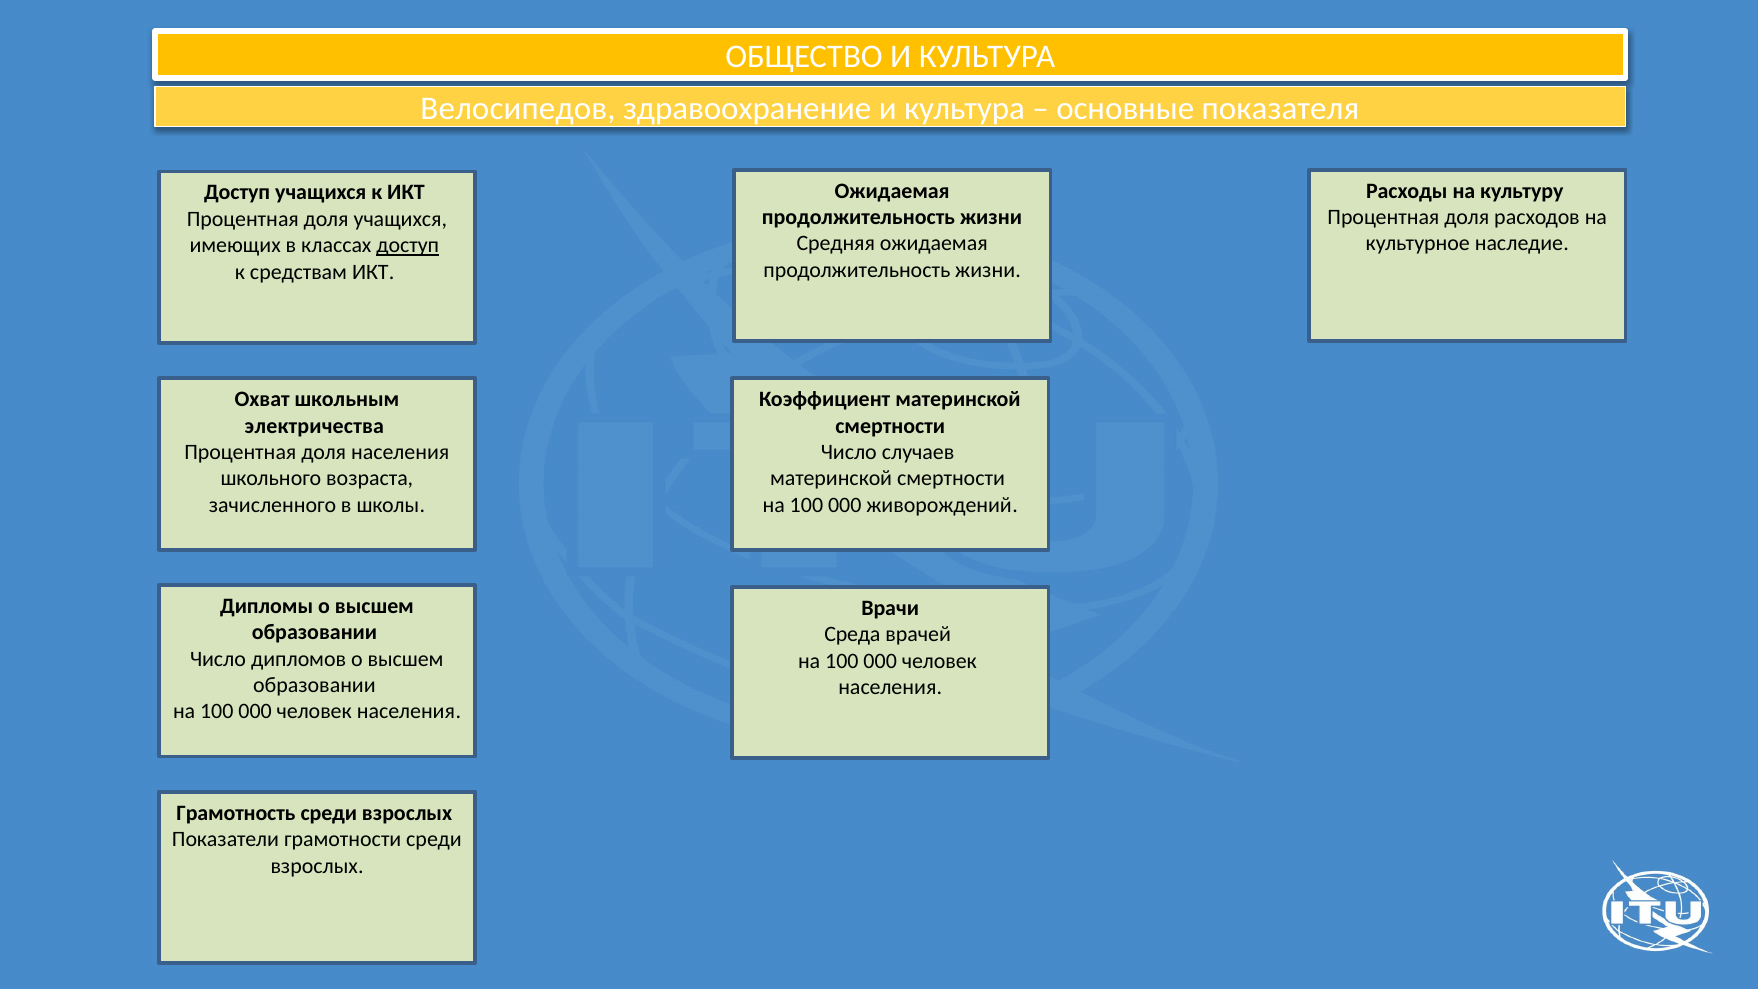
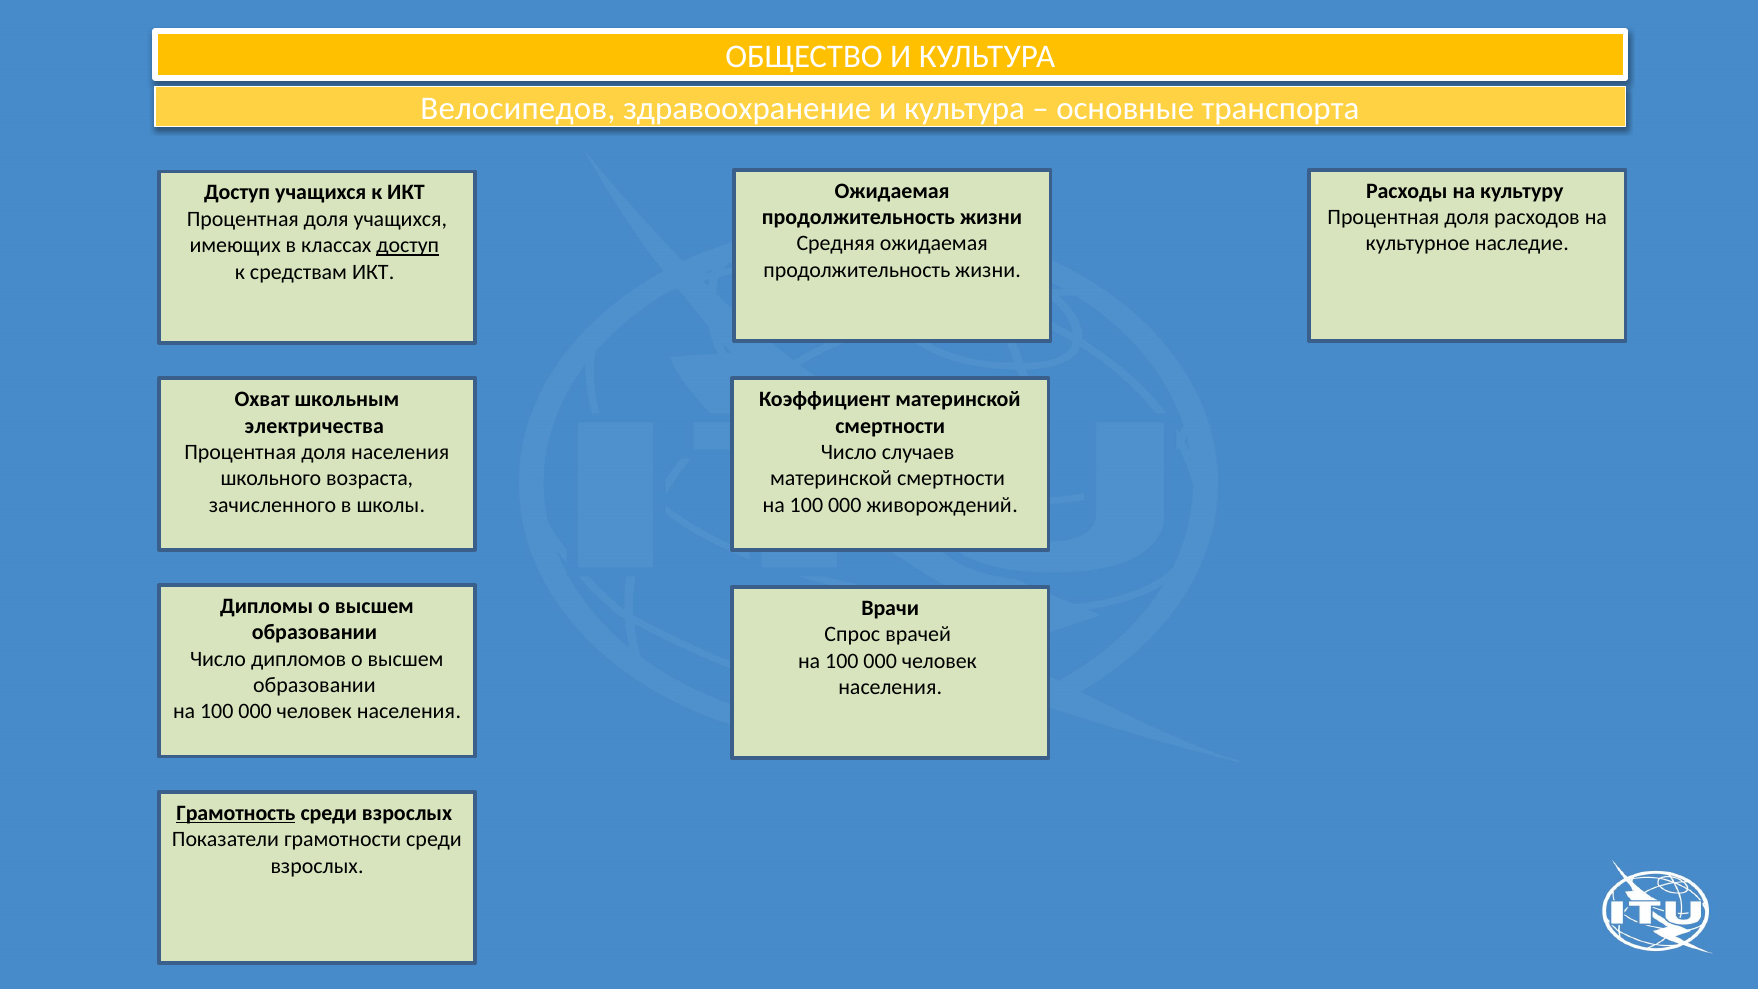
показателя: показателя -> транспорта (1280, 109)
Среда: Среда -> Спрос (852, 634)
Грамотность underline: none -> present (236, 813)
